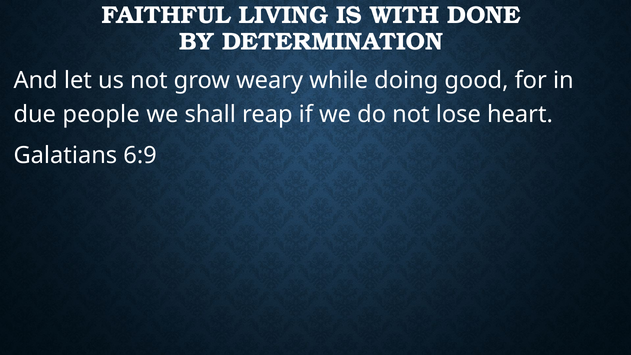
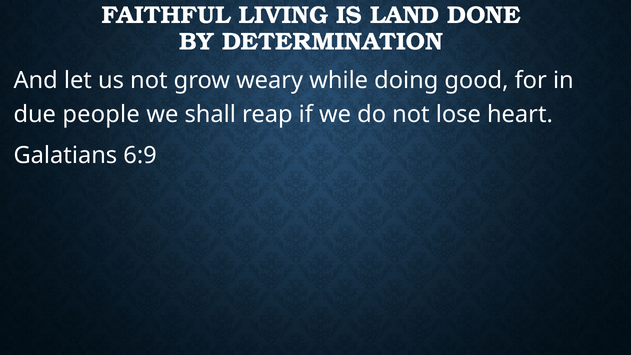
WITH: WITH -> LAND (405, 15)
